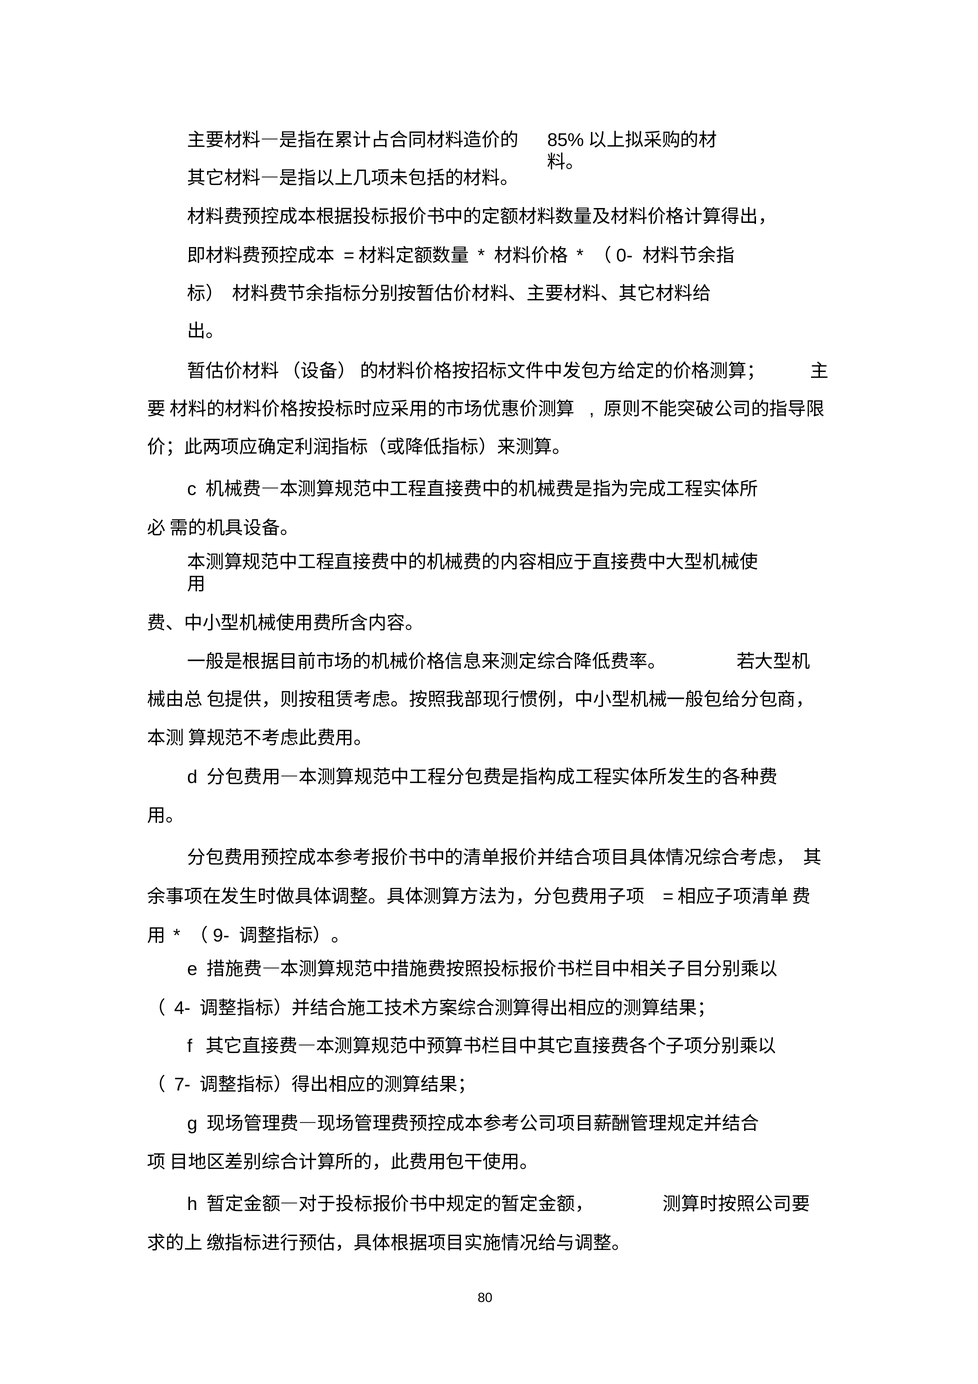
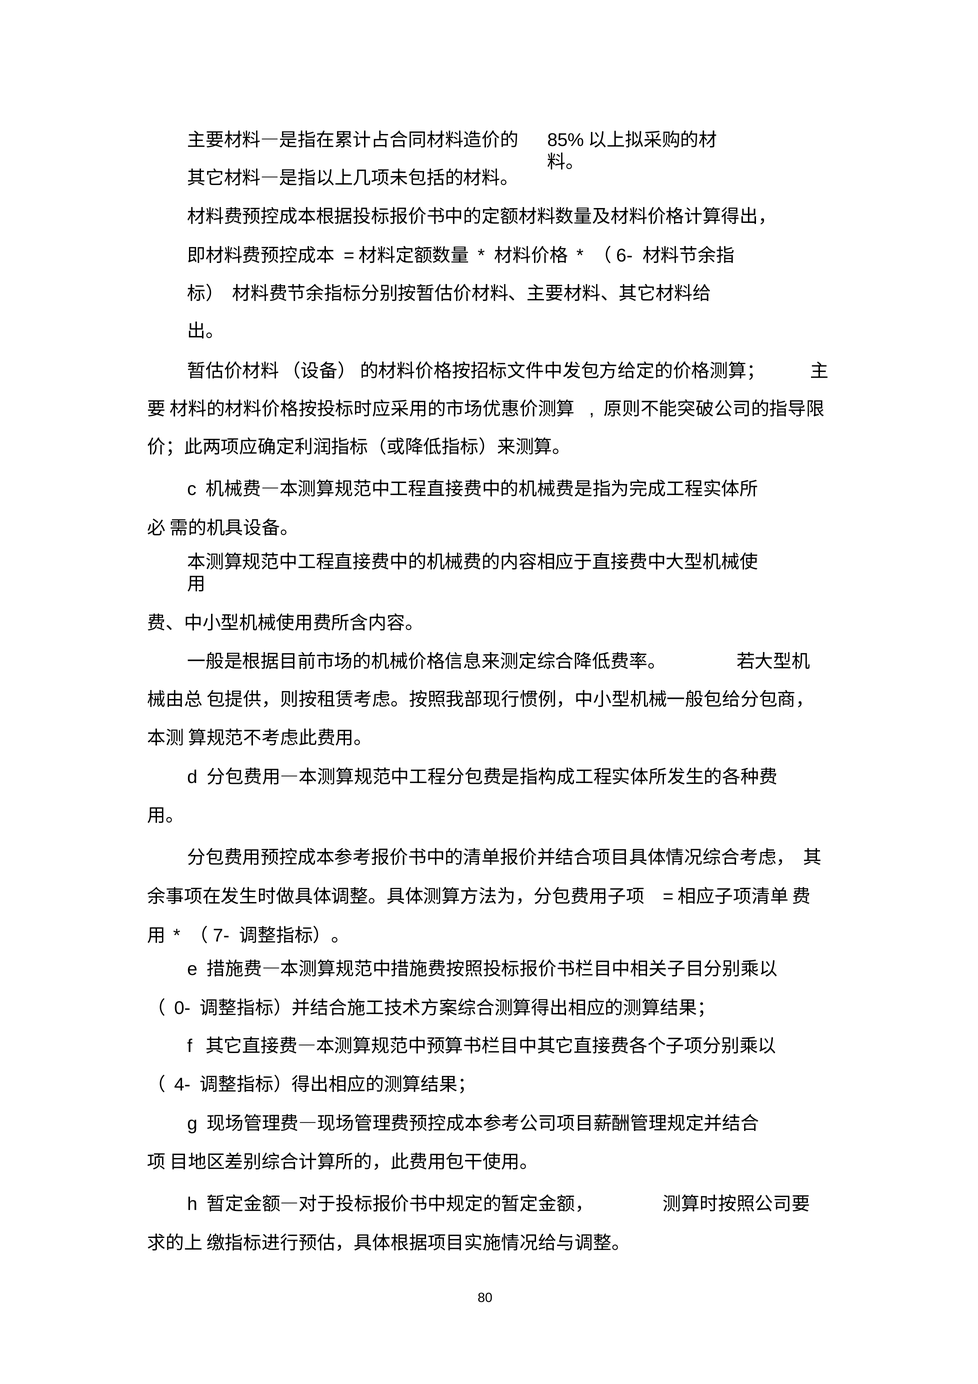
0-: 0- -> 6- (624, 256)
9-: 9- -> 7- (221, 936)
4-: 4- -> 0- (182, 1008)
7-: 7- -> 4- (182, 1085)
